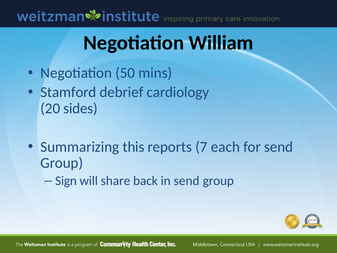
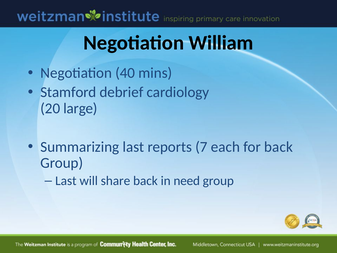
50: 50 -> 40 (125, 73)
sides: sides -> large (80, 108)
Summarizing this: this -> last (133, 147)
for send: send -> back (279, 147)
Sign: Sign -> Last (66, 181)
in send: send -> need (187, 181)
